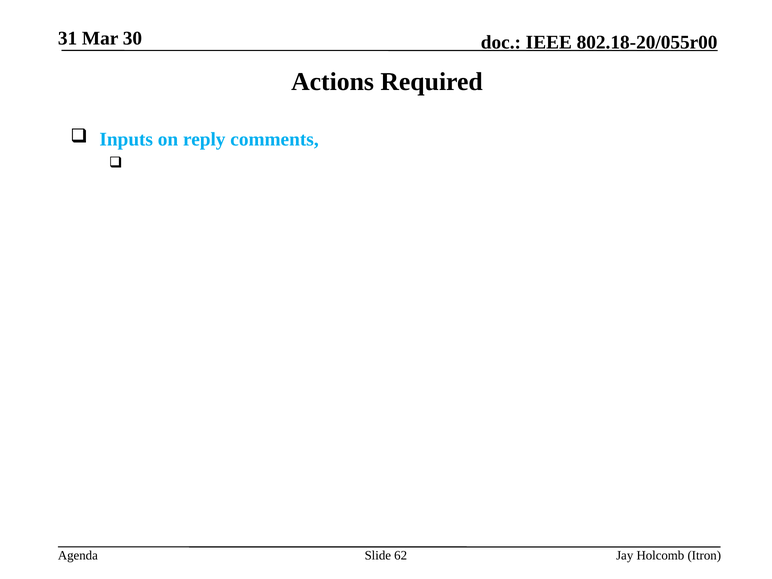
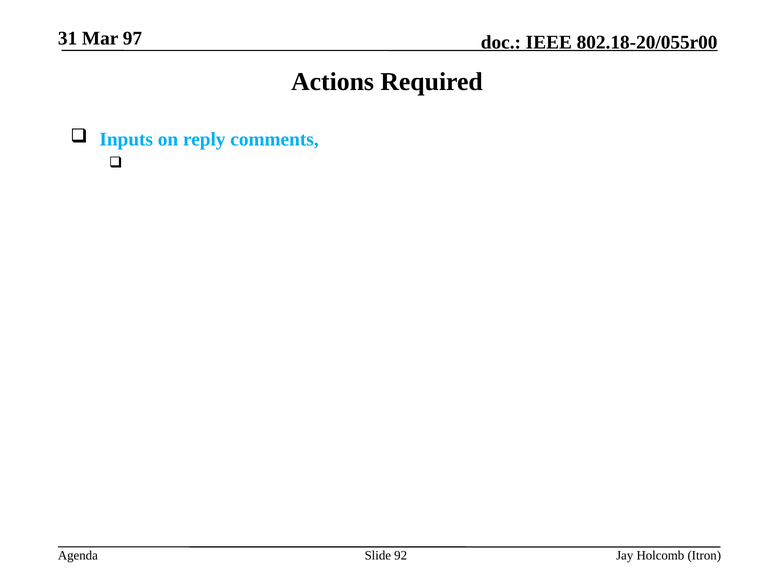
30: 30 -> 97 (132, 39)
62: 62 -> 92 (401, 555)
